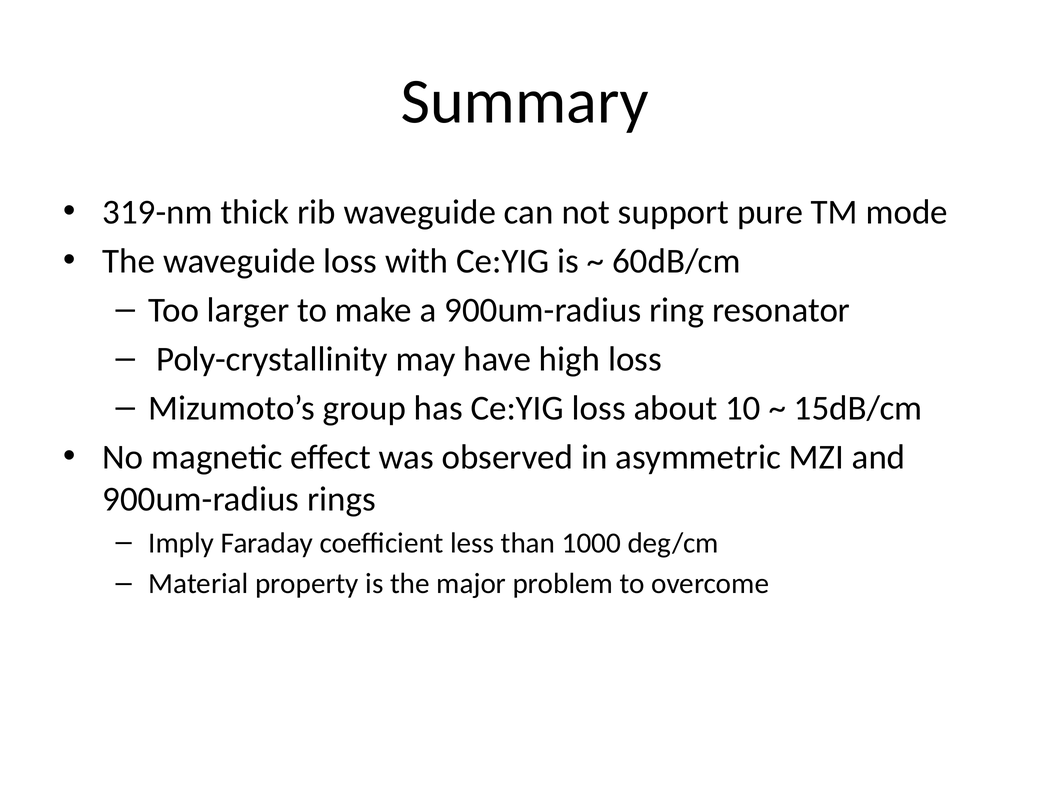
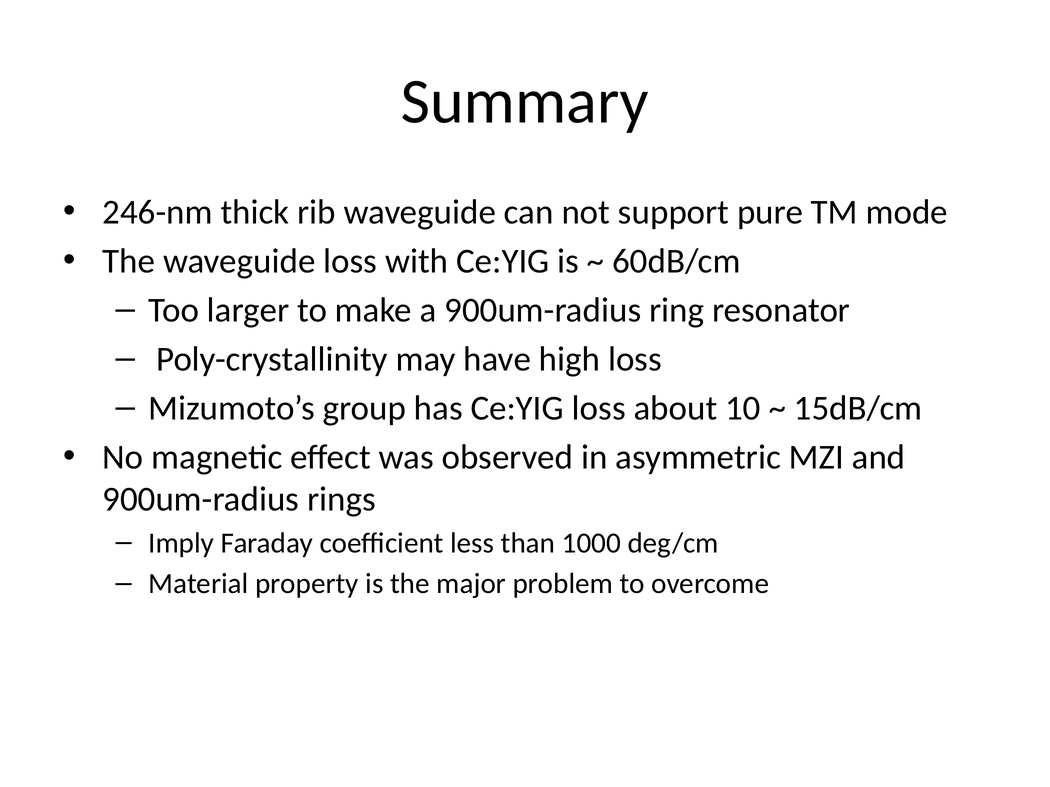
319-nm: 319-nm -> 246-nm (157, 212)
